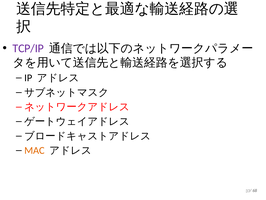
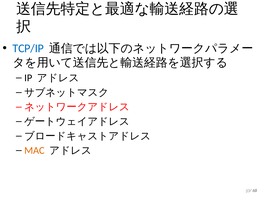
TCP/IP colour: purple -> blue (28, 48)
